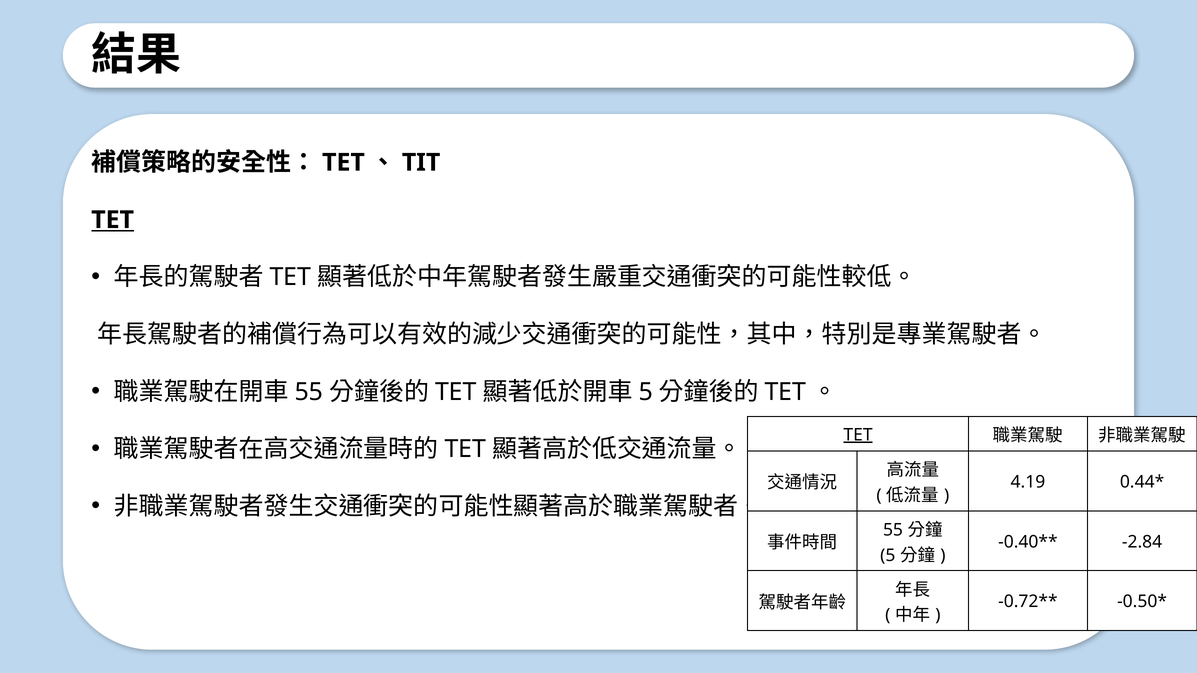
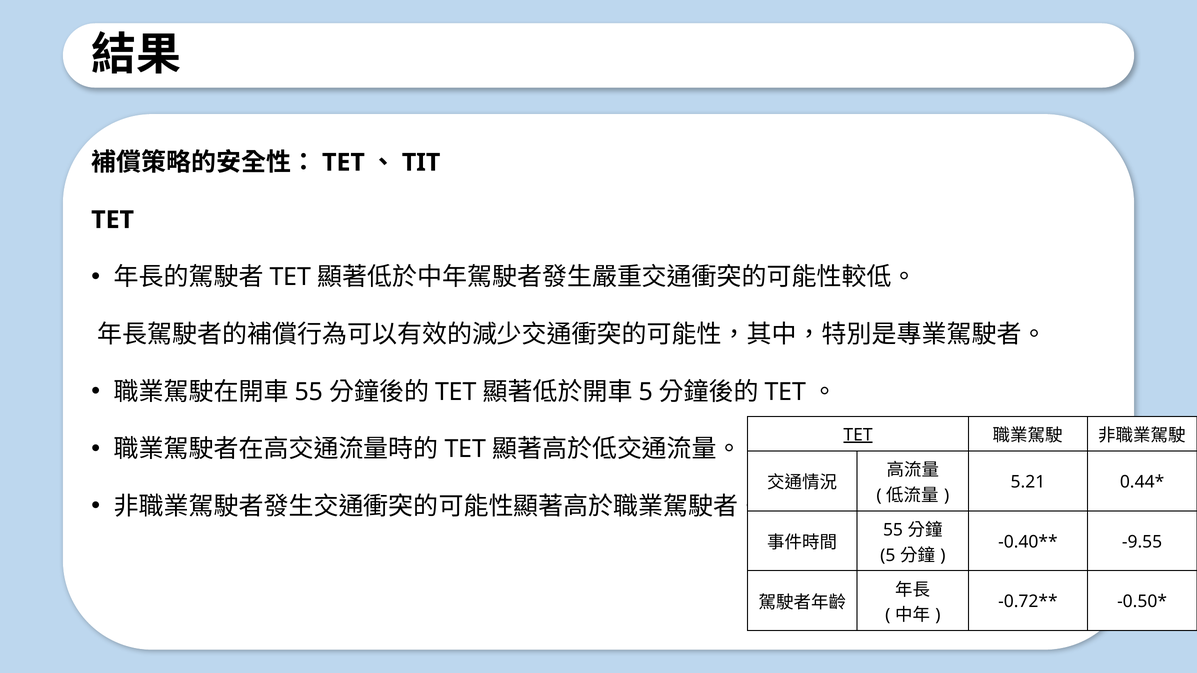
TET underline: present -> none (113, 220)
4.19: 4.19 -> 5.21 (1028, 482)
-2.84: -2.84 -> -9.55 (1142, 542)
